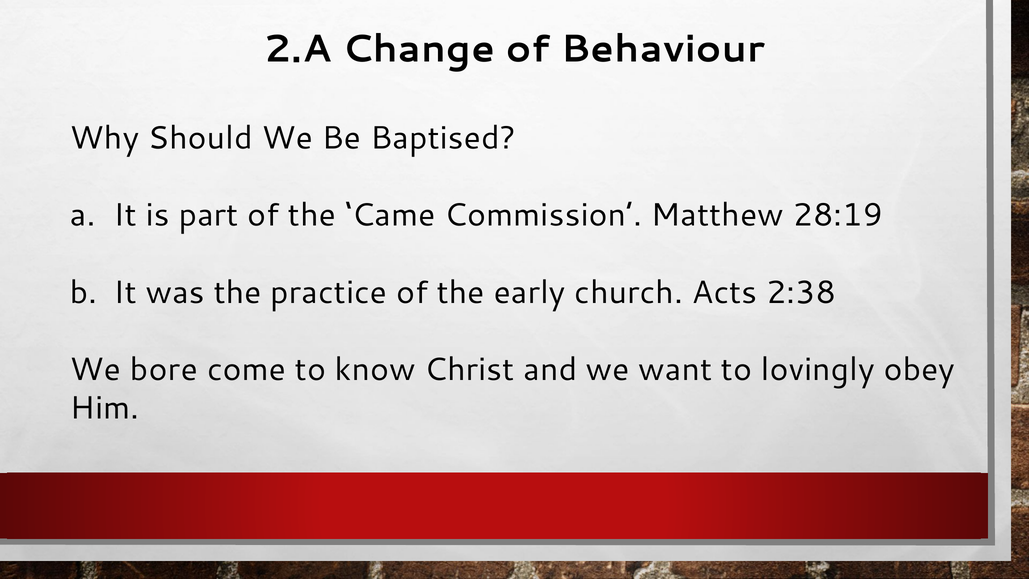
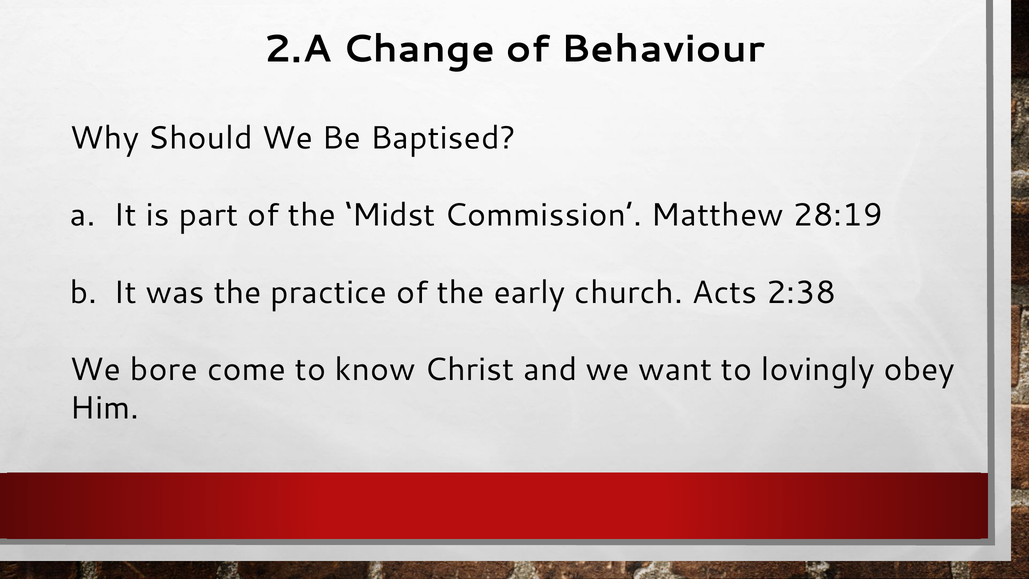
Came: Came -> Midst (390, 215)
